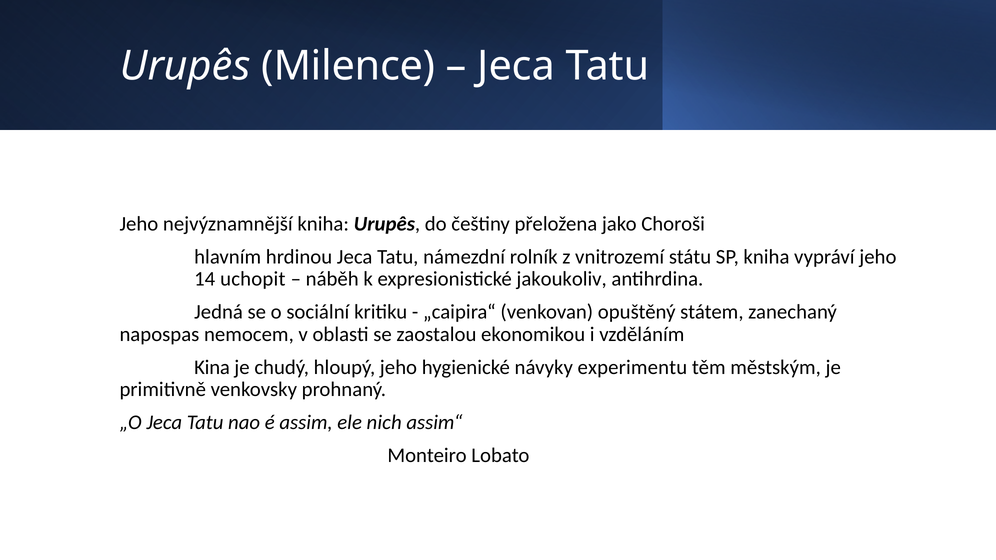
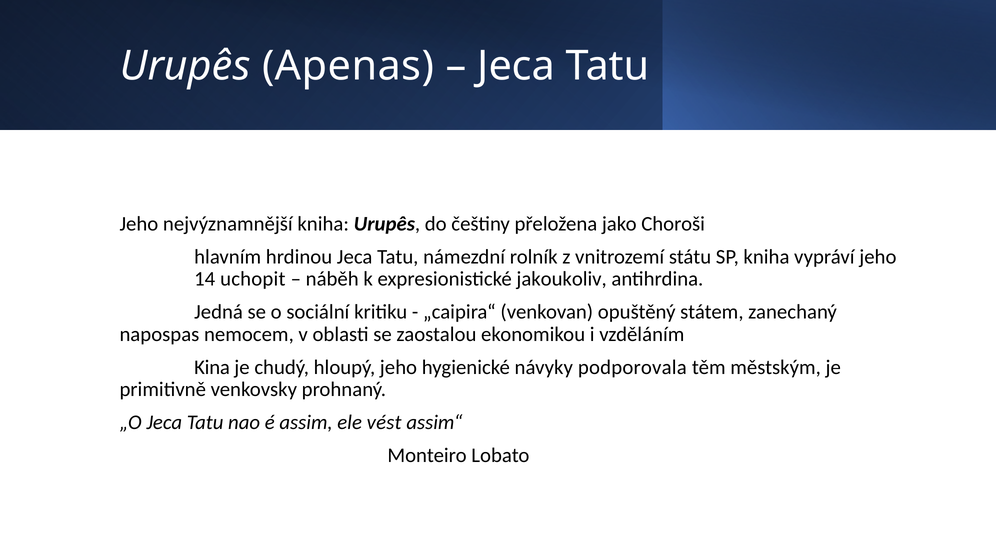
Milence: Milence -> Apenas (348, 66)
experimentu: experimentu -> podporovala (632, 367)
nich: nich -> vést (384, 423)
